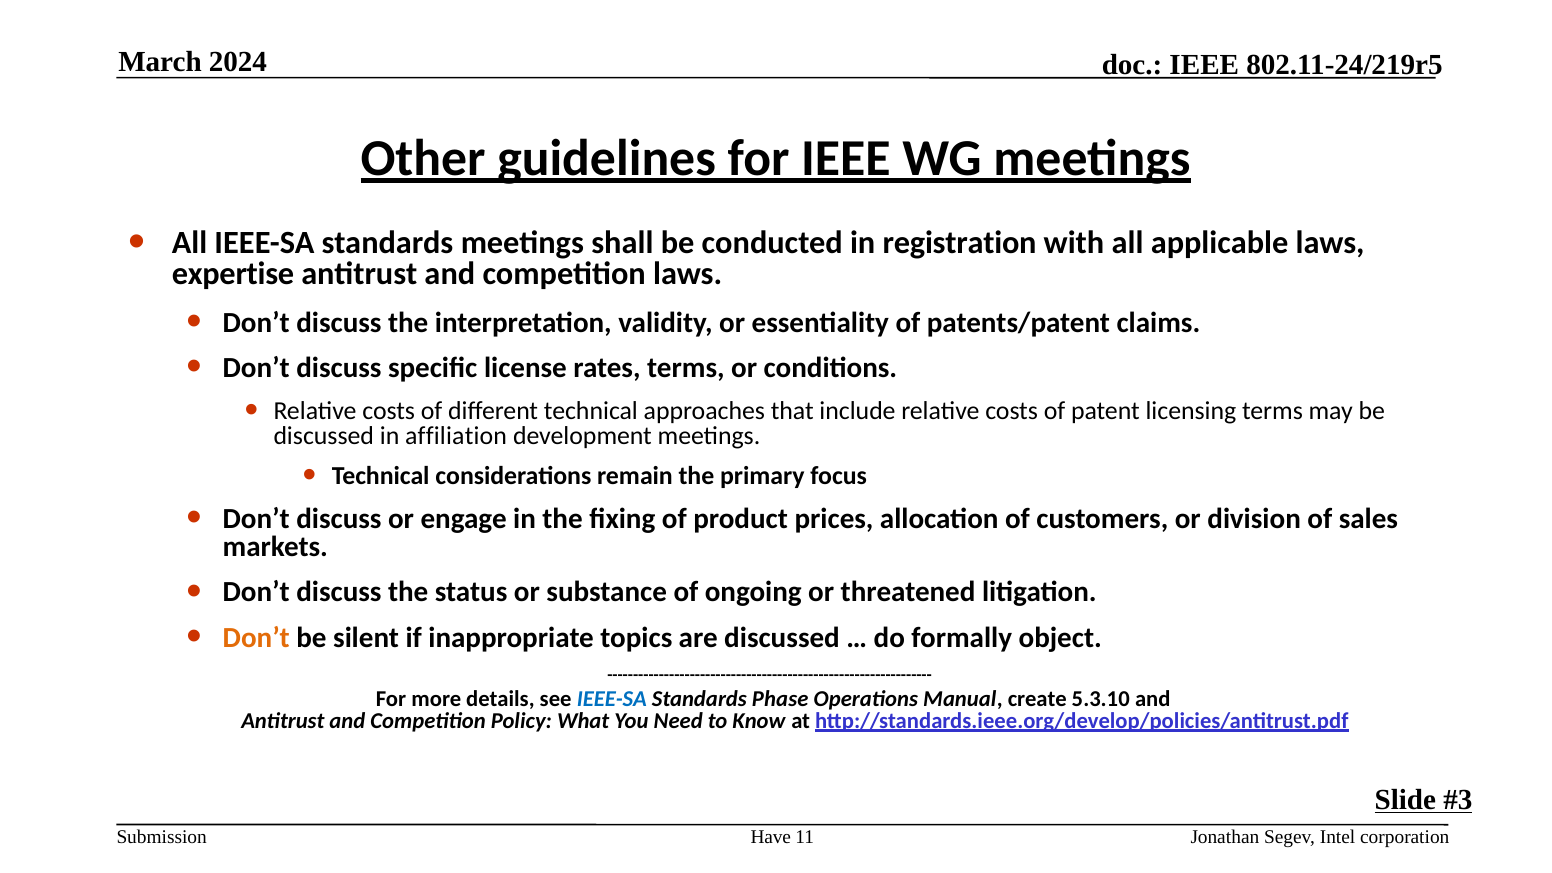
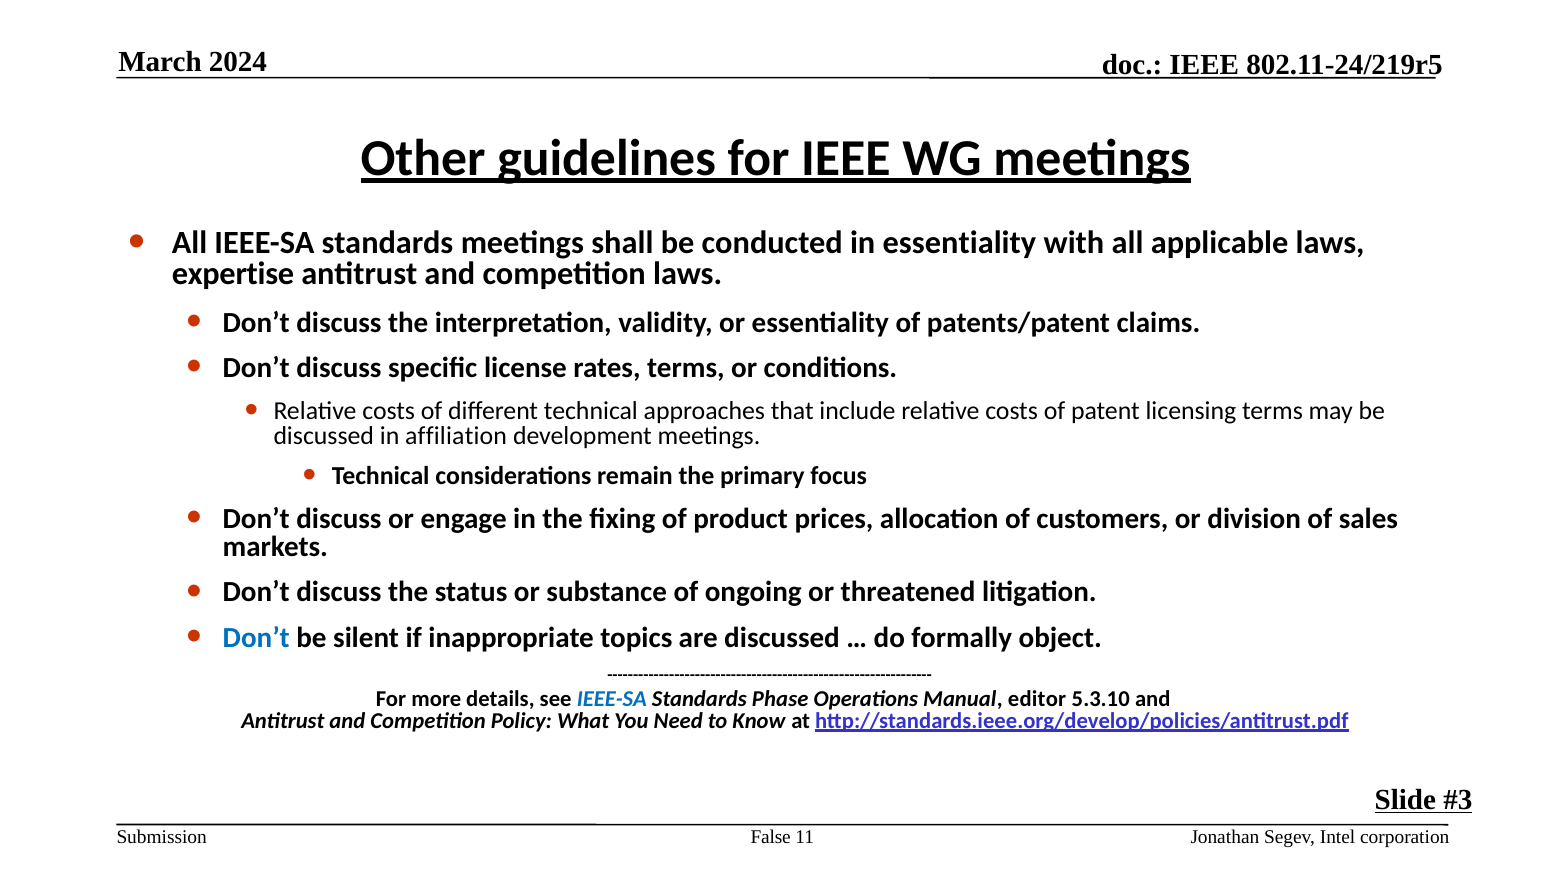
in registration: registration -> essentiality (959, 243)
Don’t colour: orange -> blue (256, 638)
create: create -> editor (1037, 699)
Have: Have -> False (771, 837)
